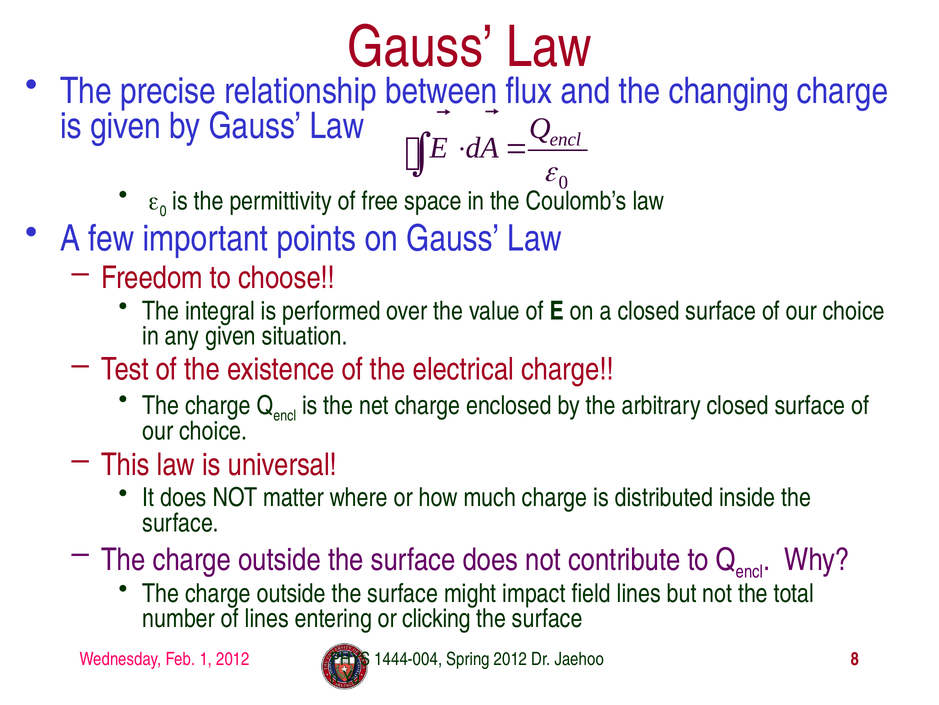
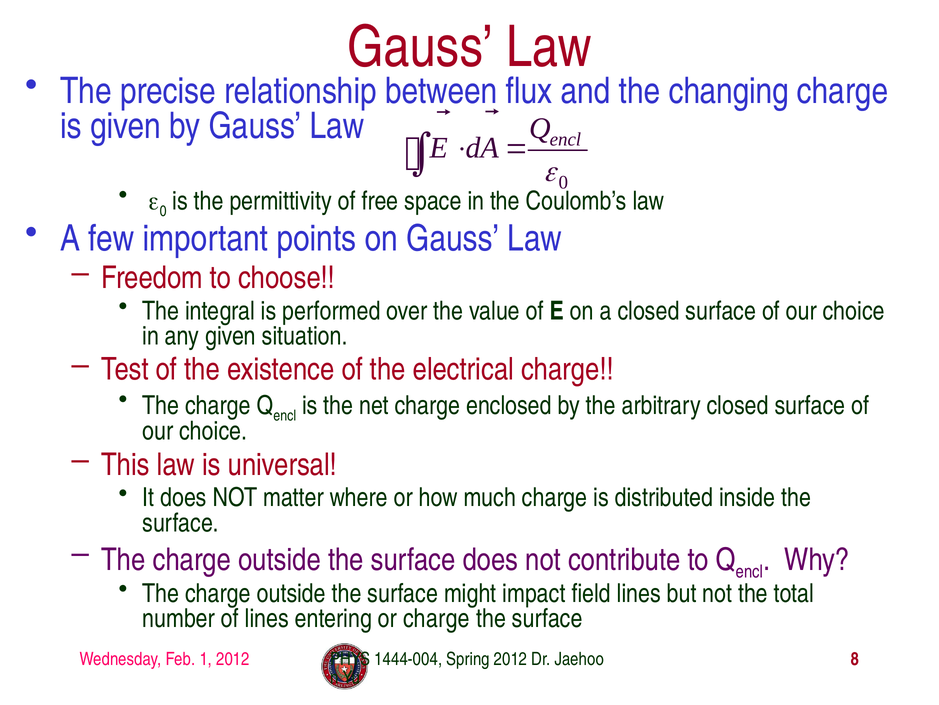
or clicking: clicking -> charge (436, 618)
